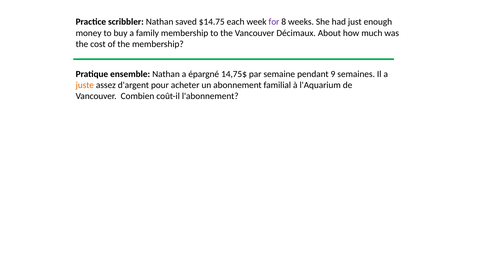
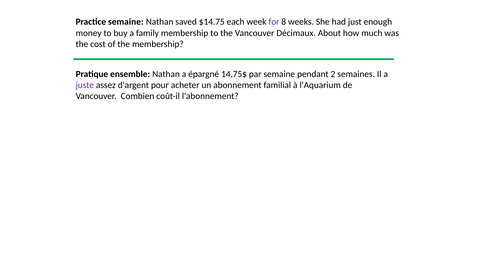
Practice scribbler: scribbler -> semaine (126, 22)
9: 9 -> 2 (333, 74)
juste colour: orange -> purple (85, 85)
